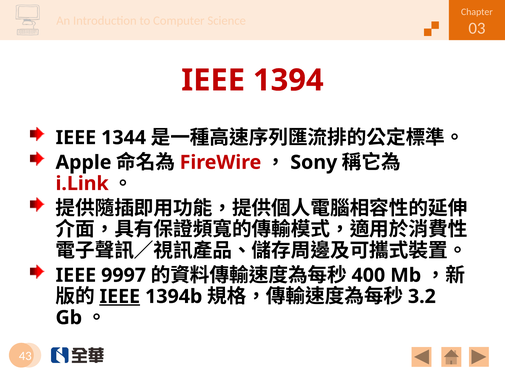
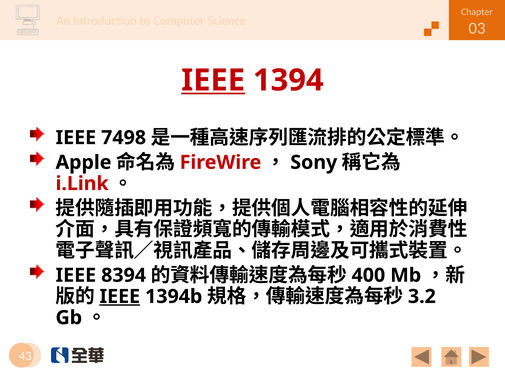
IEEE underline: none -> present (213, 80)
1344: 1344 -> 7498 (124, 138)
9997: 9997 -> 8394 (124, 276)
